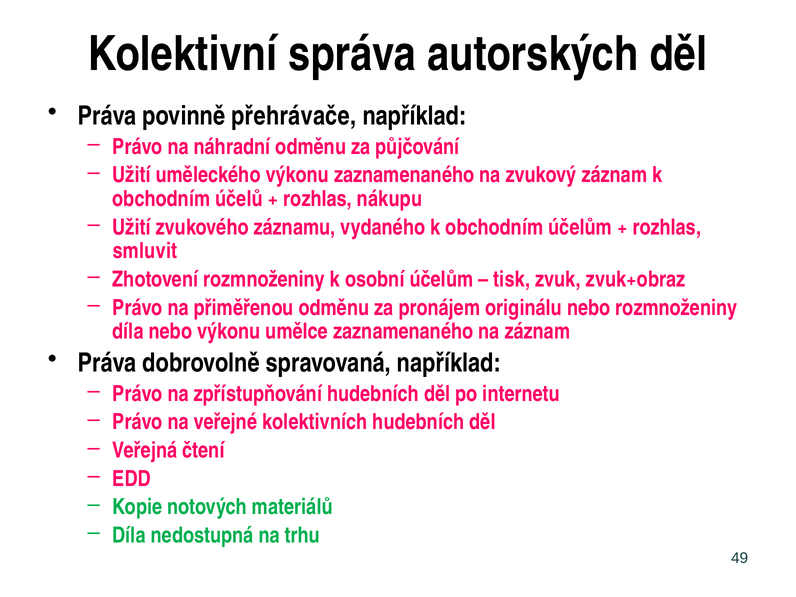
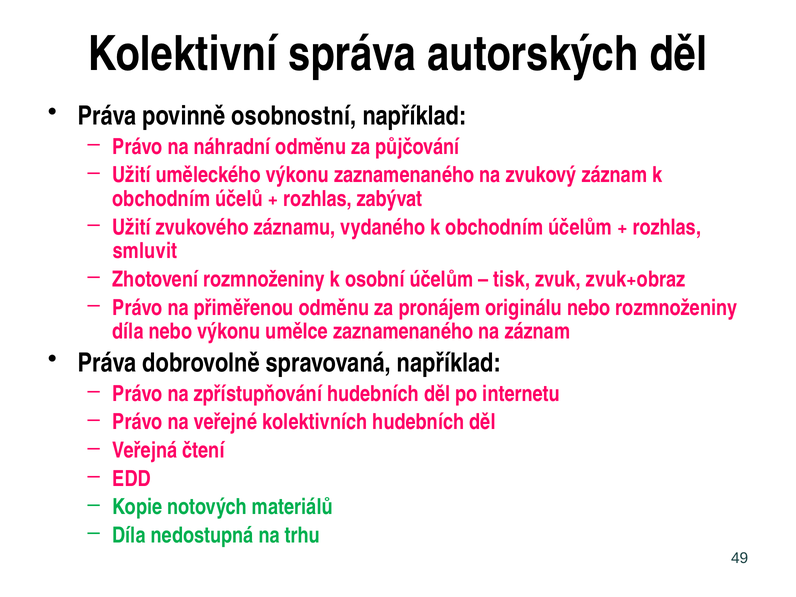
přehrávače: přehrávače -> osobnostní (294, 116)
nákupu: nákupu -> zabývat (390, 199)
